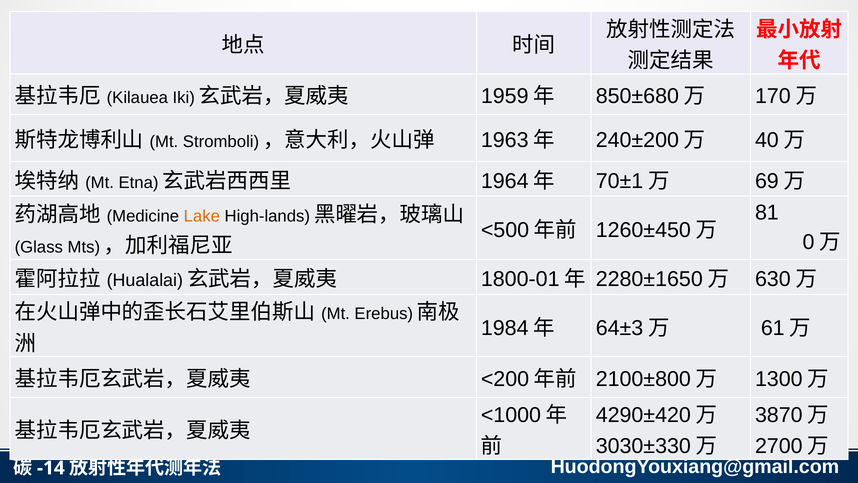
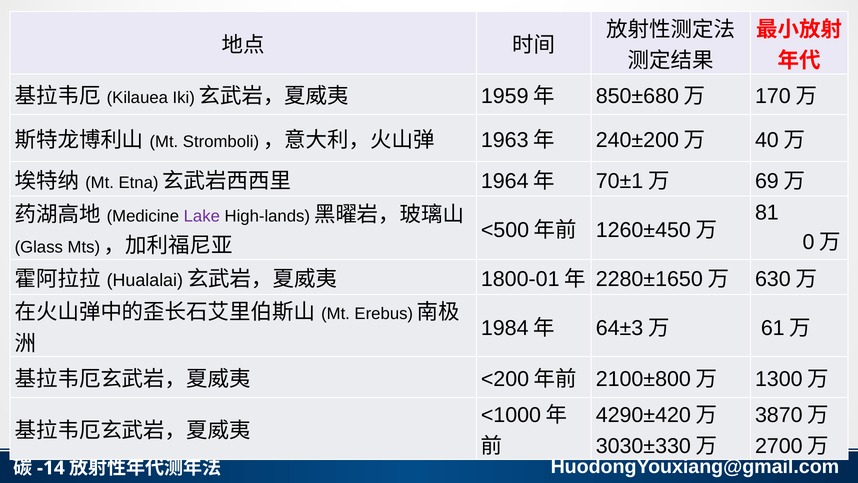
Lake colour: orange -> purple (202, 216)
